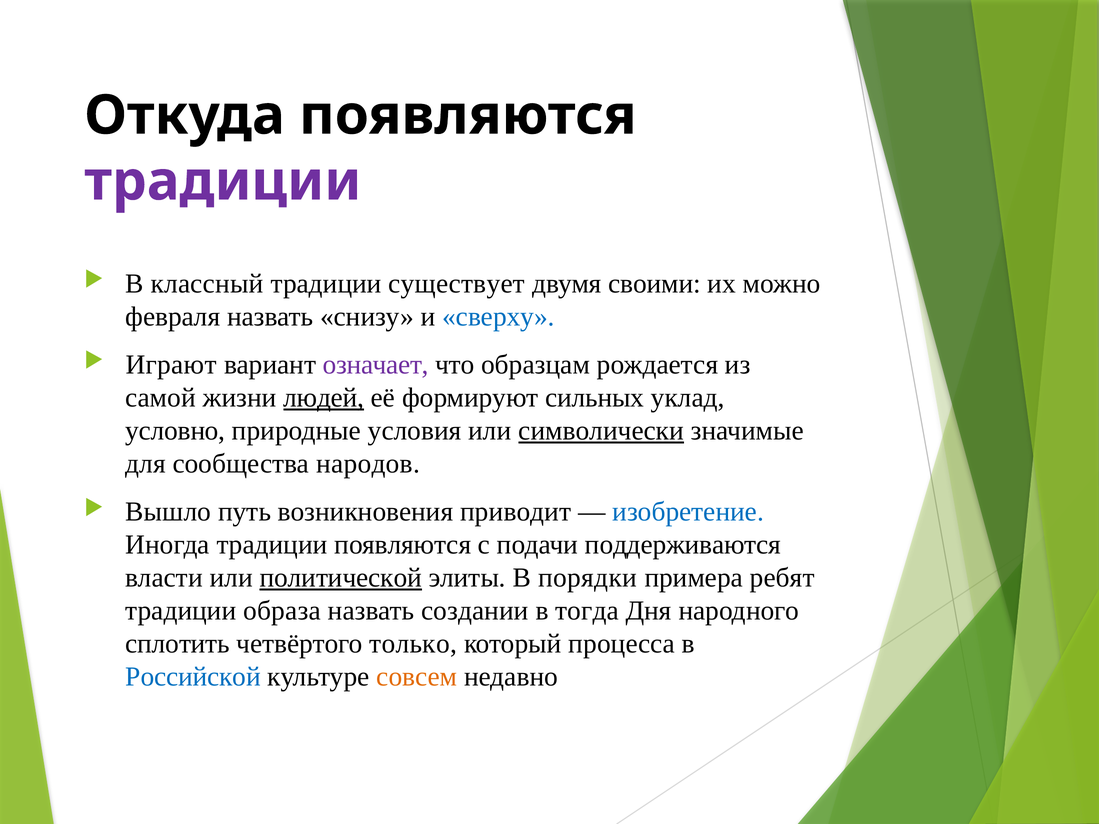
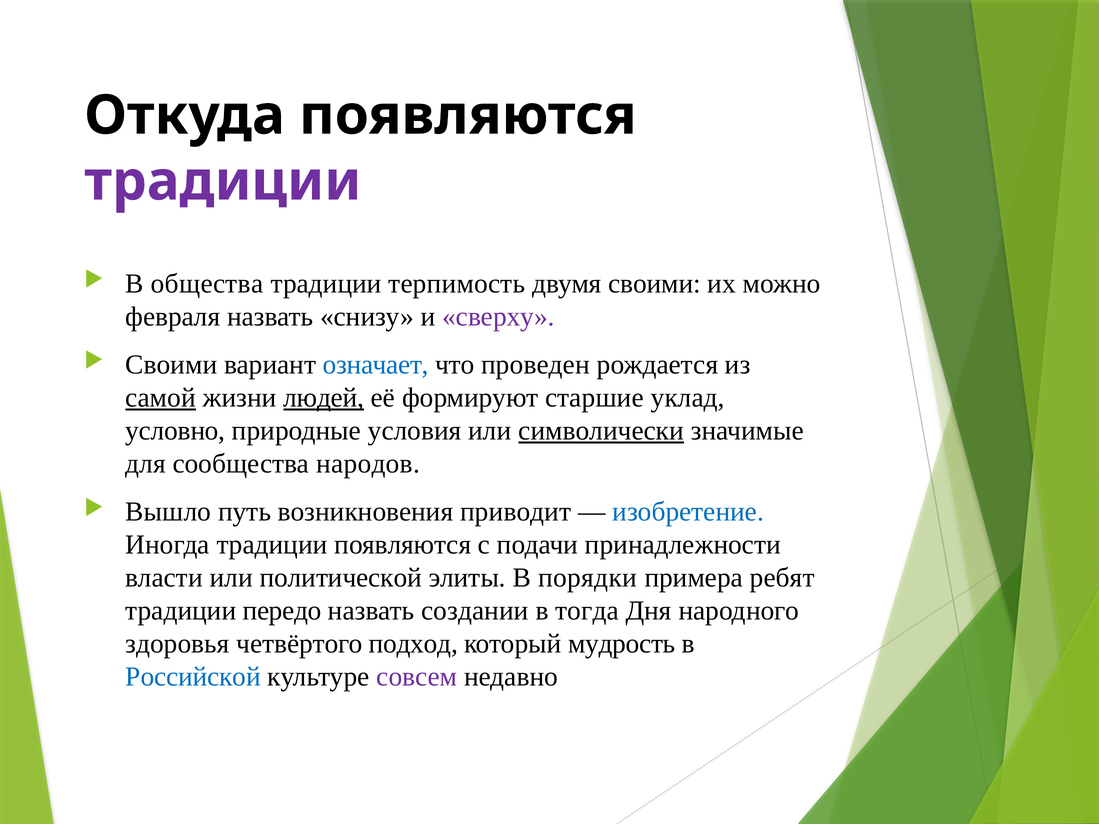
классный: классный -> общества (207, 284)
существует: существует -> терпимость (457, 284)
сверху colour: blue -> purple (498, 317)
Играют: Играют -> Своими (171, 365)
означает colour: purple -> blue (376, 365)
образцам: образцам -> проведен (536, 365)
самой underline: none -> present (161, 398)
сильных: сильных -> старшие (594, 398)
поддерживаются: поддерживаются -> принадлежности (683, 545)
политической underline: present -> none (341, 578)
образа: образа -> передо (282, 611)
сплотить: сплотить -> здоровья (178, 644)
только: только -> подход (413, 644)
процесса: процесса -> мудрость (622, 644)
совсем colour: orange -> purple (417, 677)
